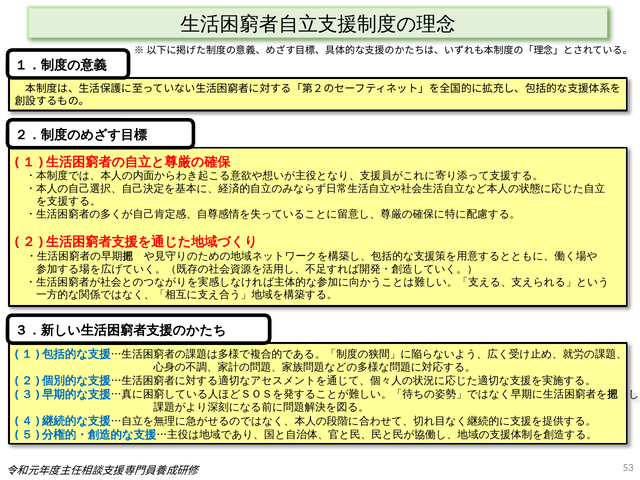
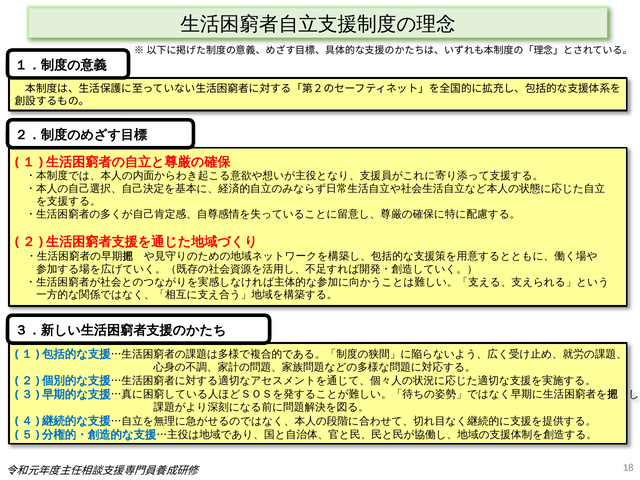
53: 53 -> 18 (628, 468)
